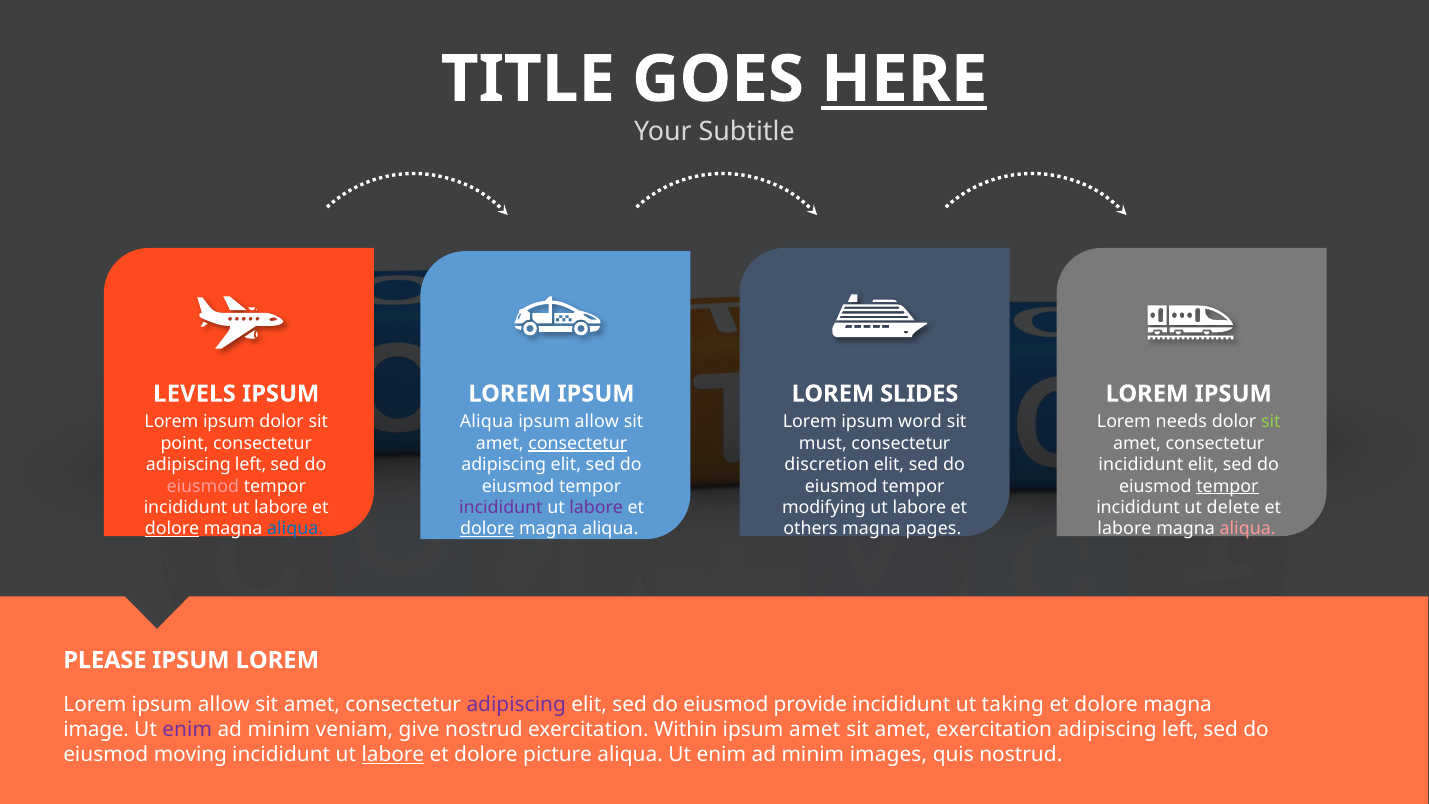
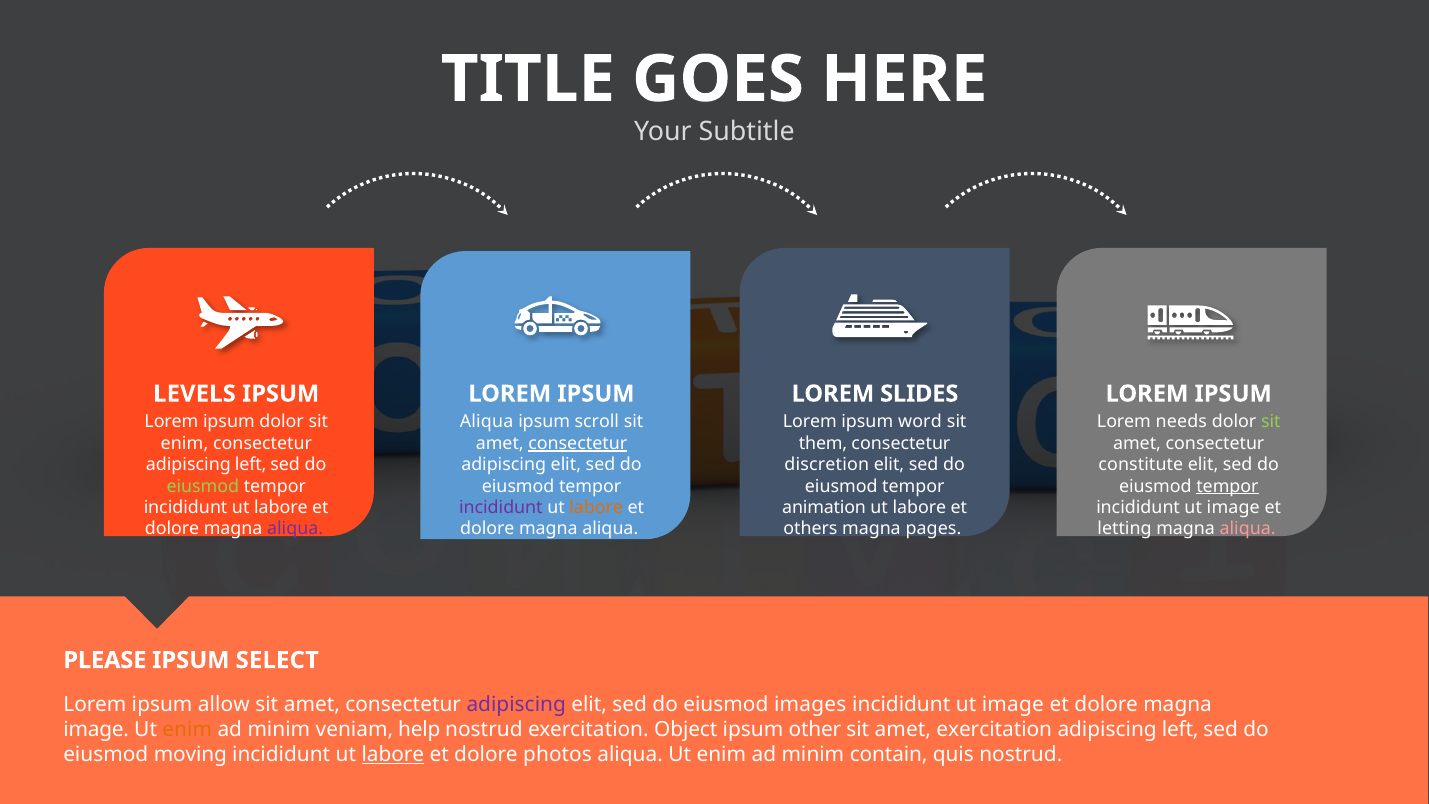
HERE underline: present -> none (904, 79)
allow: allow -> scroll (597, 422)
point: point -> enim (184, 443)
must: must -> them (823, 443)
incididunt: incididunt -> constitute (1141, 465)
eiusmod colour: pink -> light green (203, 486)
labore colour: purple -> orange (596, 508)
modifying: modifying -> animation (824, 508)
delete: delete -> image (1233, 508)
dolore underline: present -> none (172, 529)
aliqua colour: blue -> purple (295, 529)
dolore underline: present -> none (487, 529)
labore: labore -> letting (1124, 529)
LOREM: LOREM -> SELECT (277, 660)
provide: provide -> images (810, 705)
taking: taking -> image (1013, 705)
enim colour: purple -> orange (187, 730)
give: give -> help (419, 730)
Within: Within -> Object (686, 730)
ipsum amet: amet -> other (815, 730)
picture: picture -> photos (558, 755)
images: images -> contain (889, 755)
